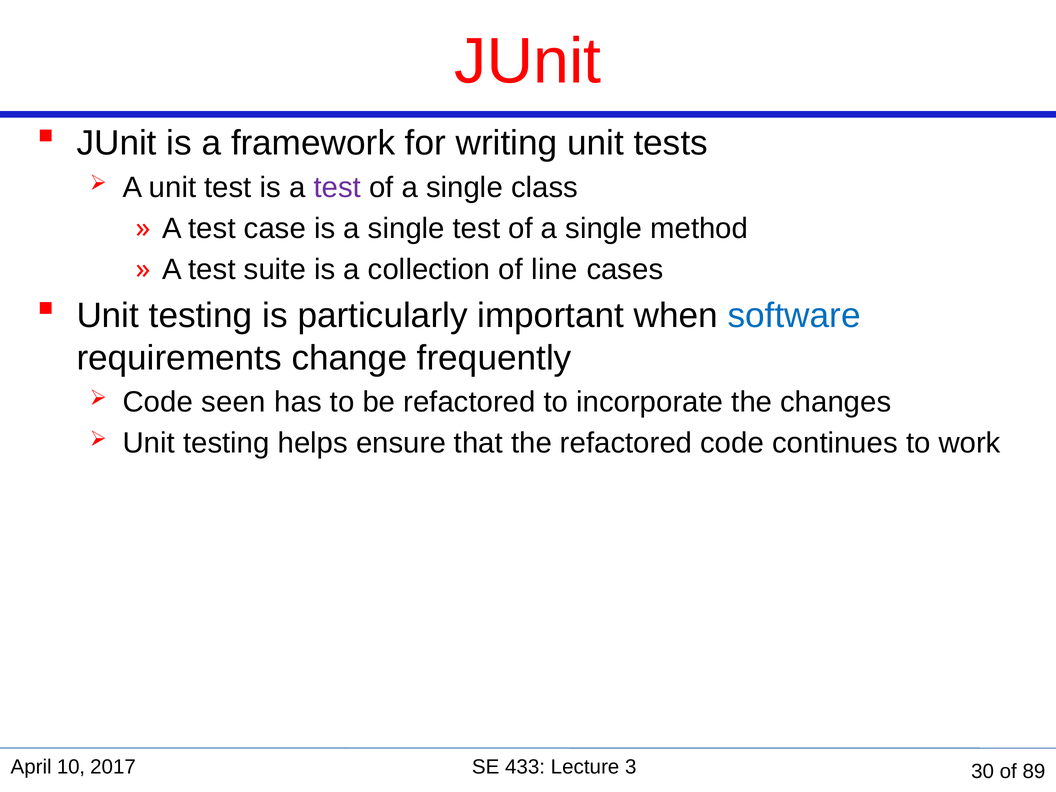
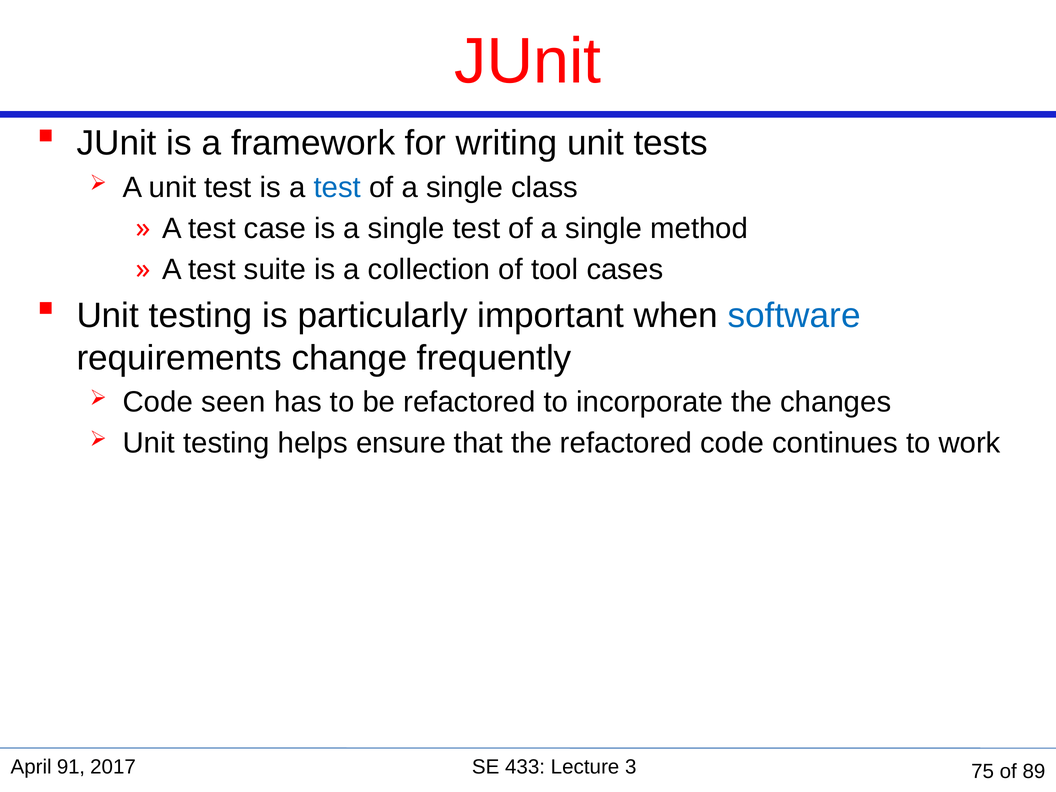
test colour: purple -> blue (337, 187)
line: line -> tool (555, 270)
10: 10 -> 91 (71, 767)
30: 30 -> 75 (983, 771)
